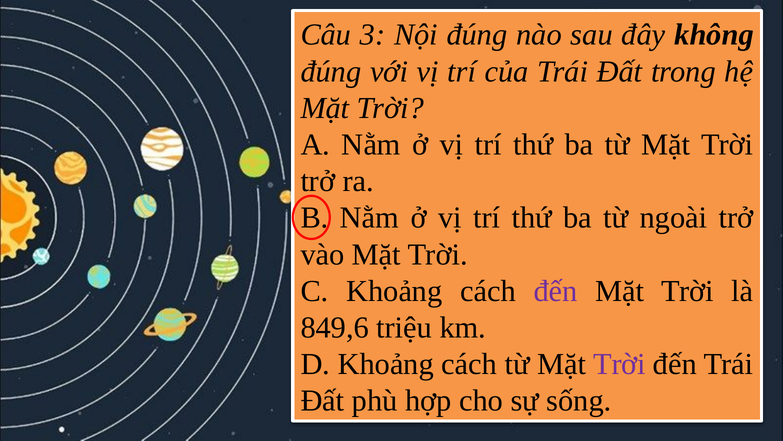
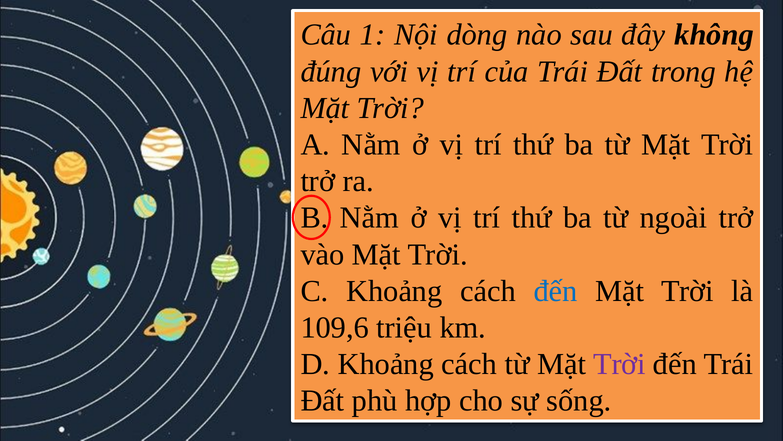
3: 3 -> 1 (373, 35)
Nội đúng: đúng -> dòng (477, 35)
đến colour: purple -> blue (556, 291)
849,6: 849,6 -> 109,6 (335, 327)
